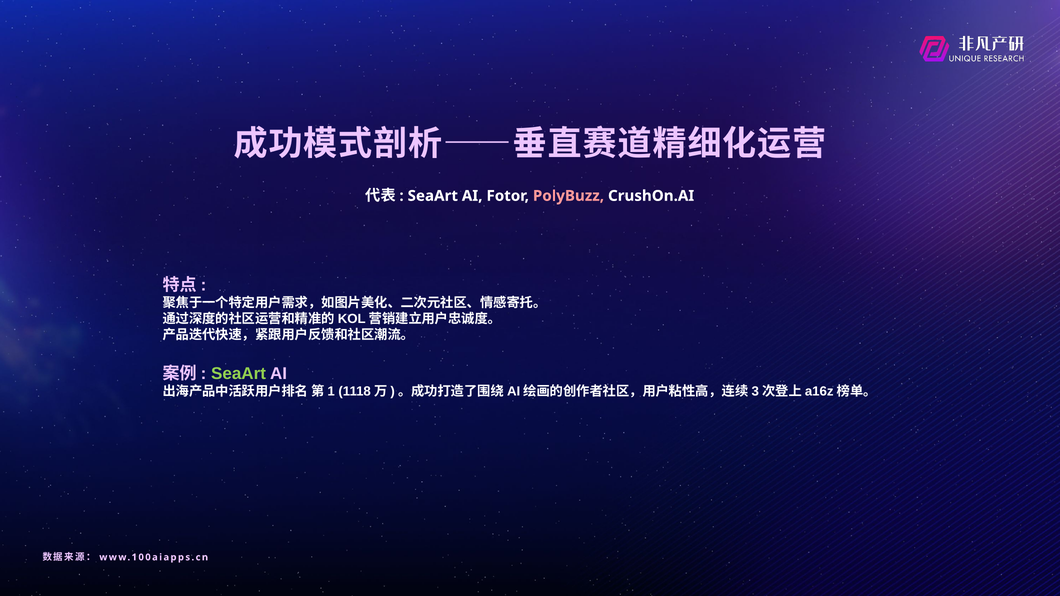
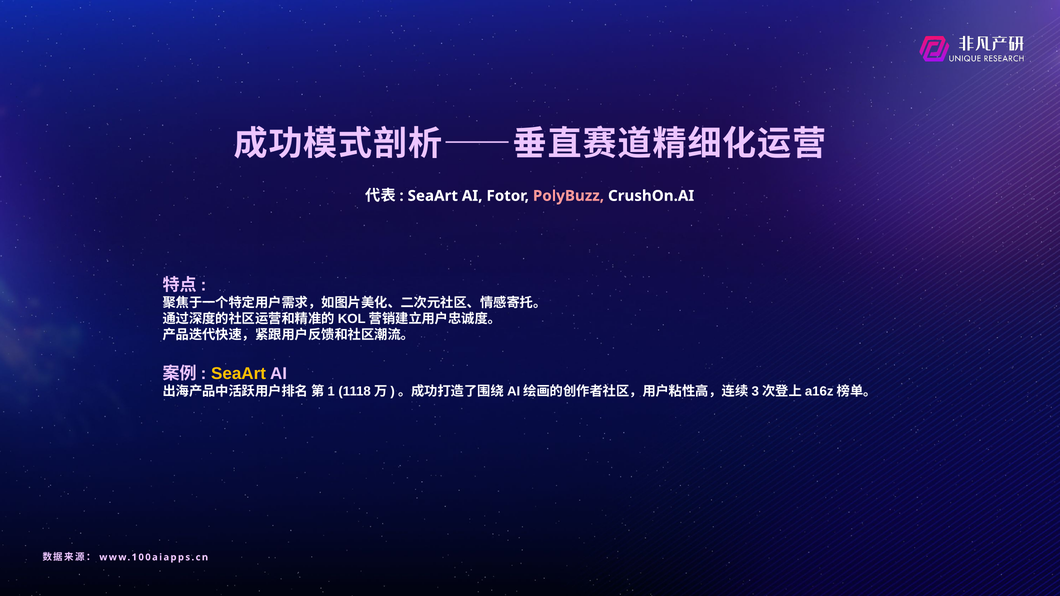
SeaArt colour: light green -> yellow (239, 374)
